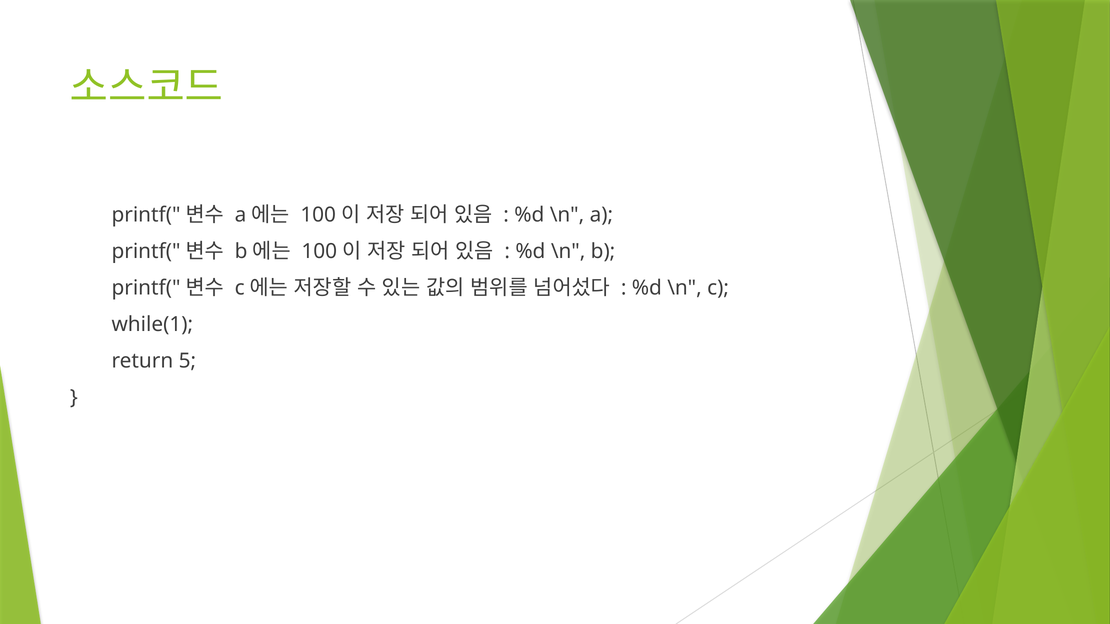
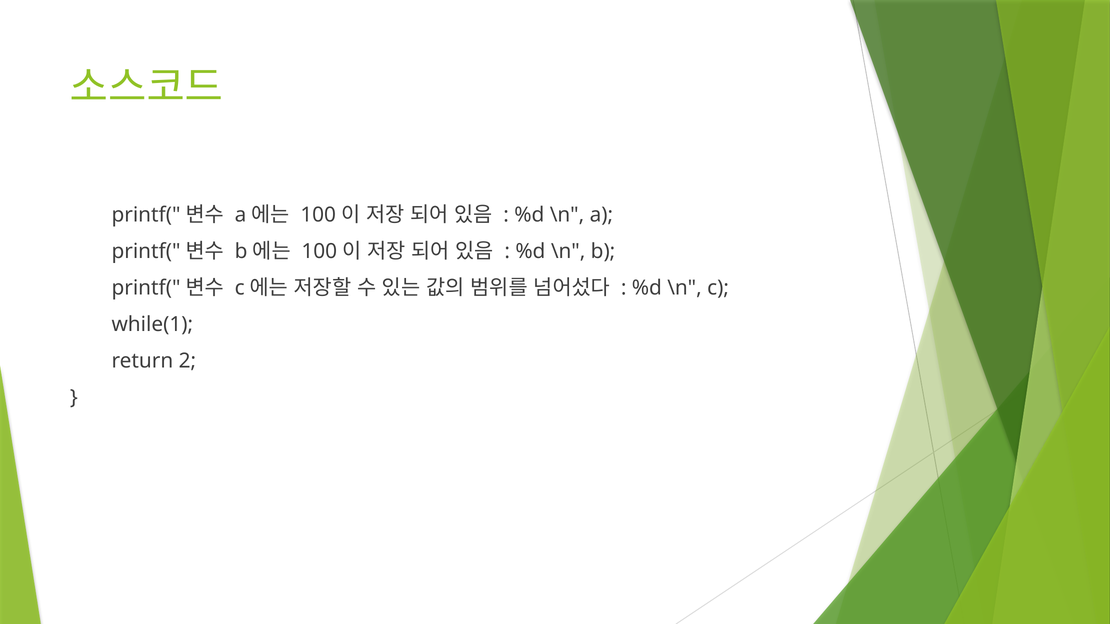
5: 5 -> 2 (187, 361)
